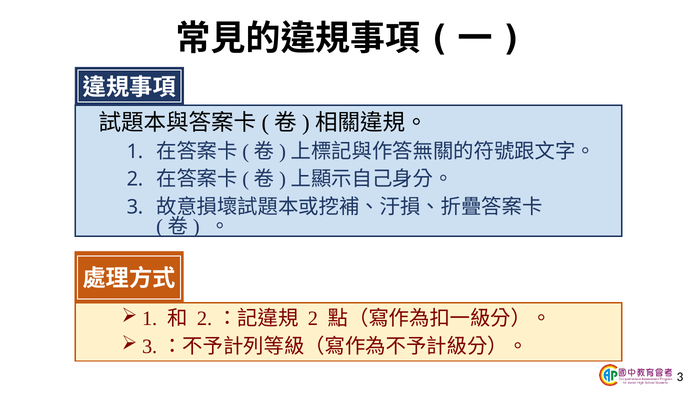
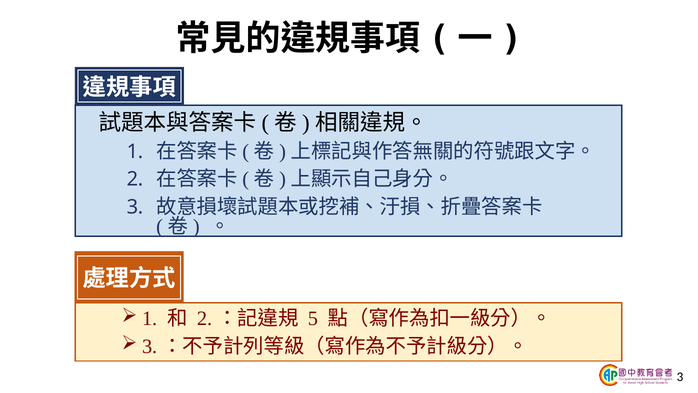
2: 2 -> 5 (313, 318)
